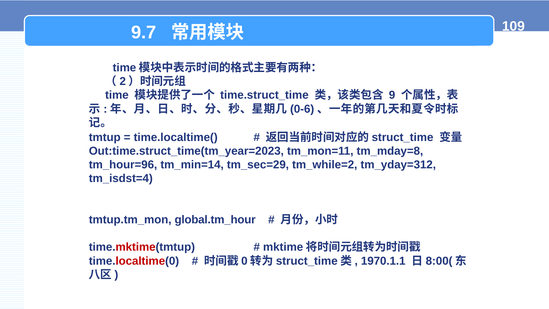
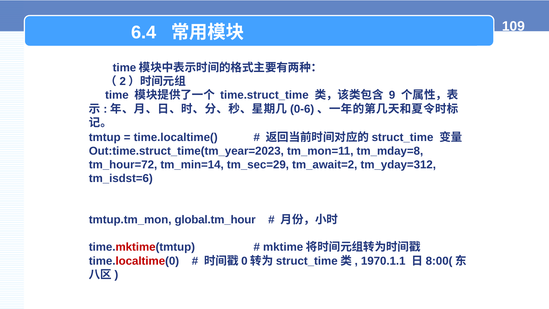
9.7: 9.7 -> 6.4 (144, 33)
tm_hour=96: tm_hour=96 -> tm_hour=72 (123, 165)
tm_while=2: tm_while=2 -> tm_await=2 (325, 165)
tm_isdst=4: tm_isdst=4 -> tm_isdst=6 (121, 178)
